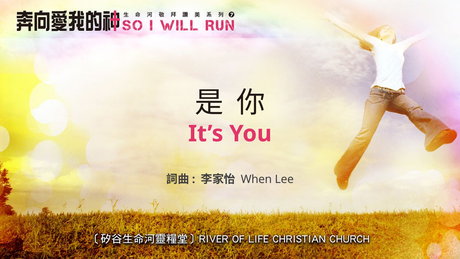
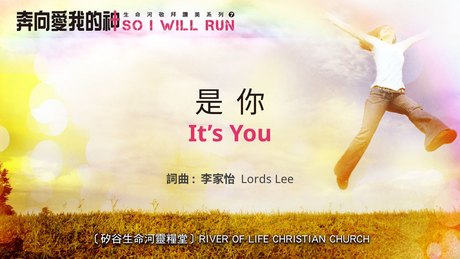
When: When -> Lords (256, 179)
